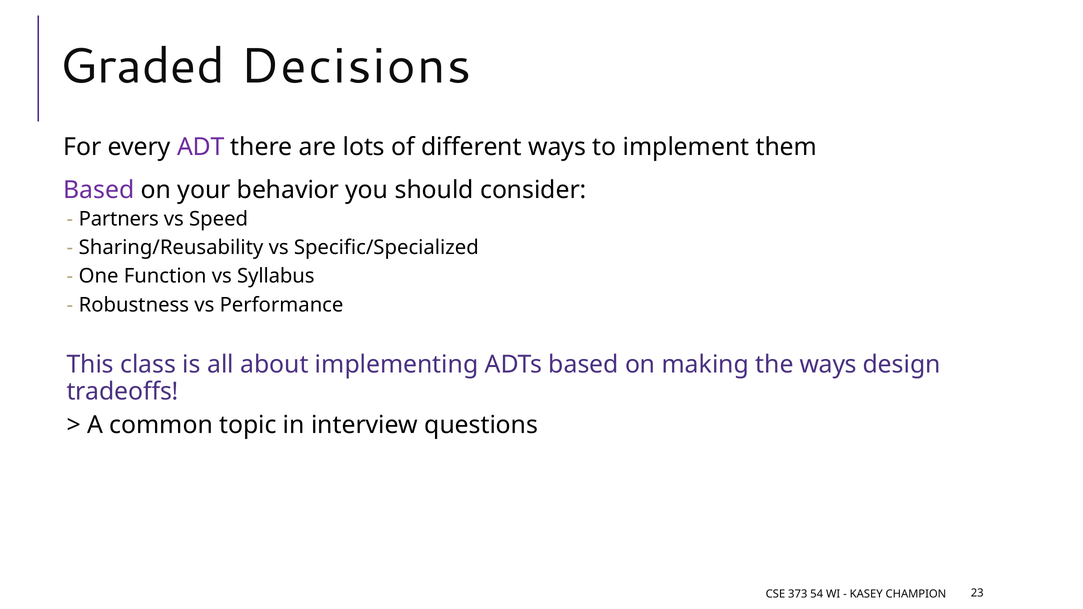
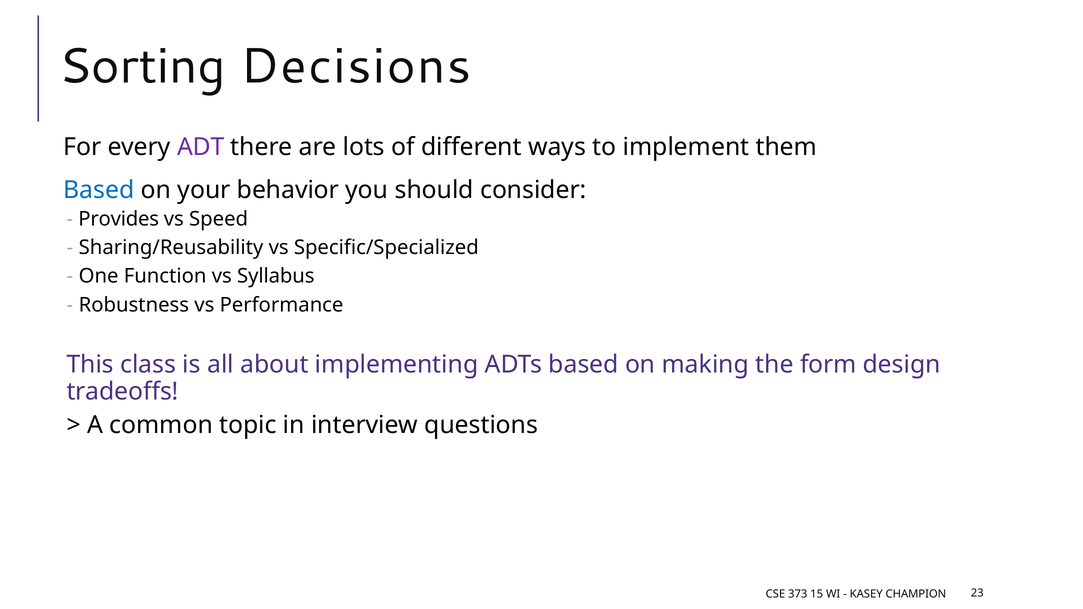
Graded: Graded -> Sorting (142, 66)
Based colour: purple -> blue (99, 190)
Partners: Partners -> Provides (119, 219)
the ways: ways -> form (828, 365)
54: 54 -> 15 (817, 594)
